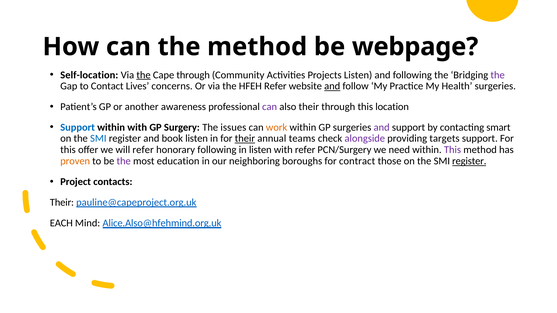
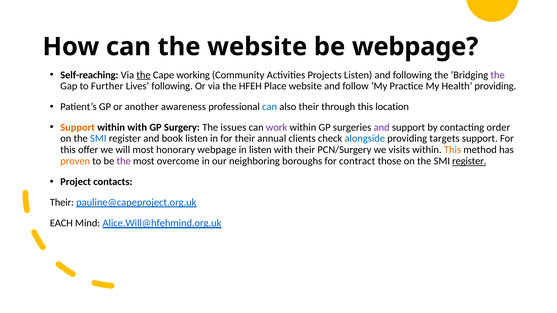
the method: method -> website (257, 47)
Self-location: Self-location -> Self-reaching (89, 75)
Cape through: through -> working (193, 75)
Contact: Contact -> Further (107, 86)
Lives concerns: concerns -> following (172, 86)
HFEH Refer: Refer -> Place (275, 86)
and underline: present -> none (332, 86)
Health surgeries: surgeries -> providing (495, 86)
can colour: purple -> blue (270, 107)
Support colour: blue -> orange (78, 127)
work colour: orange -> purple (277, 127)
smart: smart -> order (498, 127)
their underline: present -> none (245, 139)
teams: teams -> clients (302, 139)
alongside colour: purple -> blue (365, 139)
will refer: refer -> most (143, 150)
honorary following: following -> webpage (217, 150)
with refer: refer -> their (305, 150)
need: need -> visits (399, 150)
This colour: purple -> orange (452, 150)
education: education -> overcome (178, 161)
Alice.Also@hfehmind.org.uk: Alice.Also@hfehmind.org.uk -> Alice.Will@hfehmind.org.uk (162, 223)
